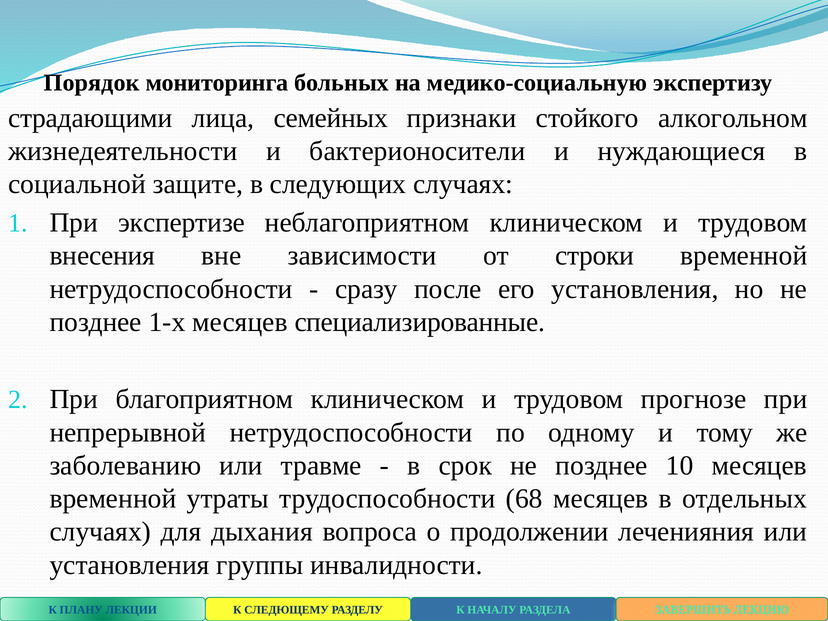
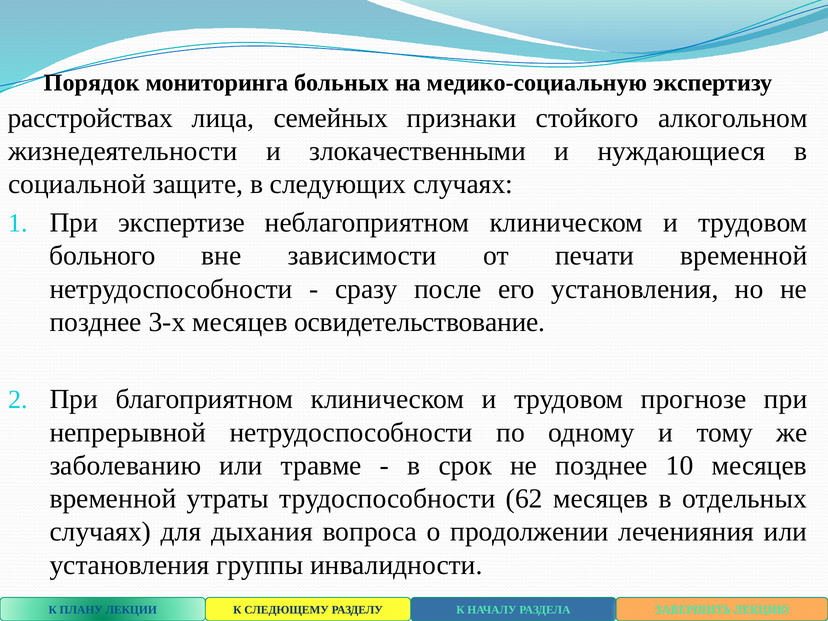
страдающими: страдающими -> расстройствах (90, 118)
бактерионосители: бактерионосители -> злокачественными (418, 151)
внесения: внесения -> больного (102, 256)
строки: строки -> печати (595, 256)
1-х: 1-х -> 3-х (167, 322)
специализированные: специализированные -> освидетельствование (420, 322)
68: 68 -> 62 (524, 499)
